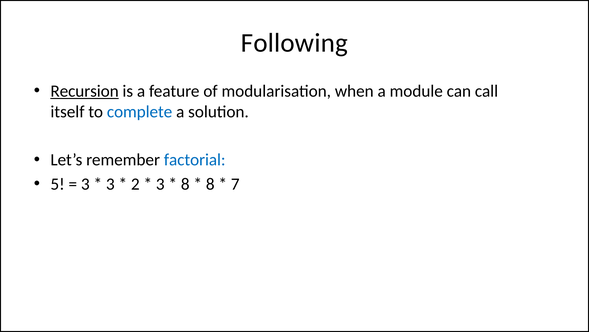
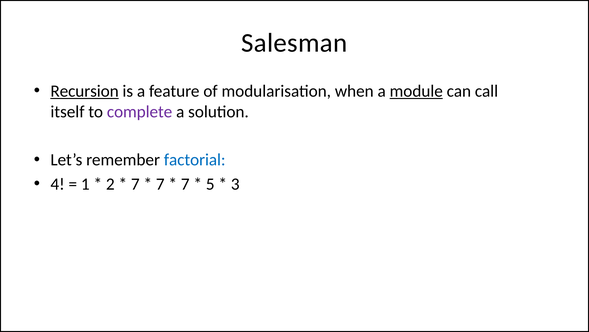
Following: Following -> Salesman (294, 43)
module underline: none -> present (416, 91)
complete colour: blue -> purple (140, 112)
5: 5 -> 4 (58, 184)
3: 3 -> 1 (85, 184)
3: 3 -> 2 (110, 184)
2: 2 -> 7 (135, 184)
3: 3 -> 7 (160, 184)
8: 8 -> 7 (185, 184)
8: 8 -> 5 (210, 184)
7: 7 -> 3 (235, 184)
